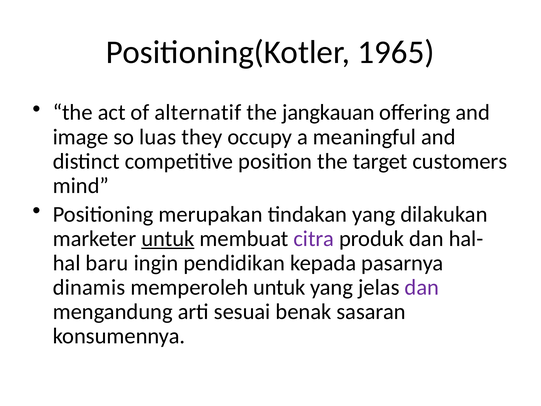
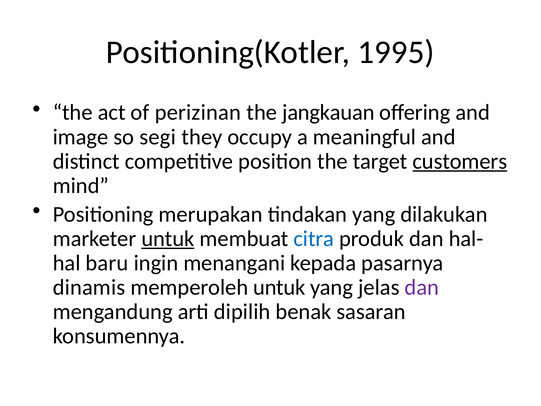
1965: 1965 -> 1995 (396, 52)
alternatif: alternatif -> perizinan (198, 112)
luas: luas -> segi (158, 137)
customers underline: none -> present (460, 161)
citra colour: purple -> blue (314, 239)
pendidikan: pendidikan -> menangani (234, 263)
sesuai: sesuai -> dipilih (242, 312)
